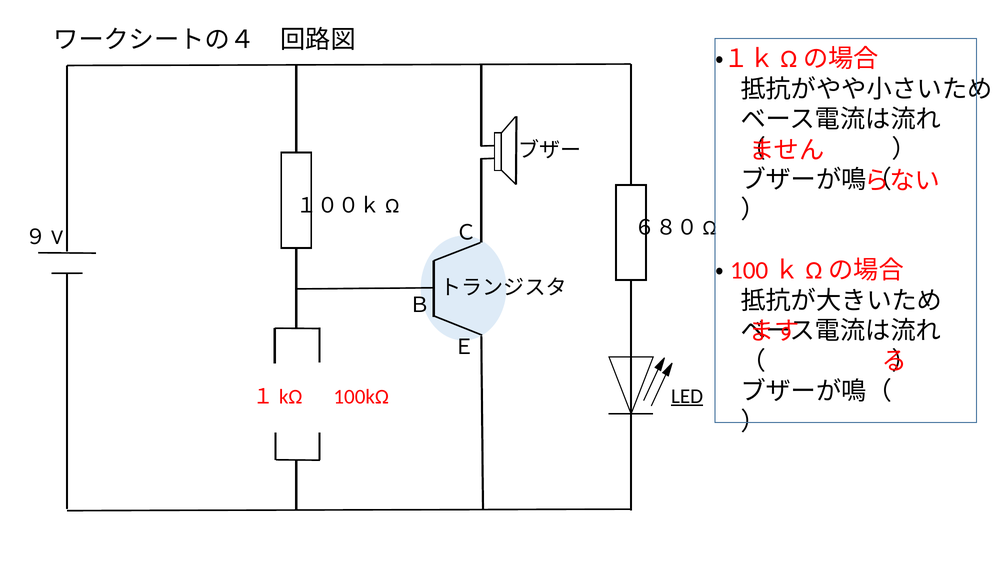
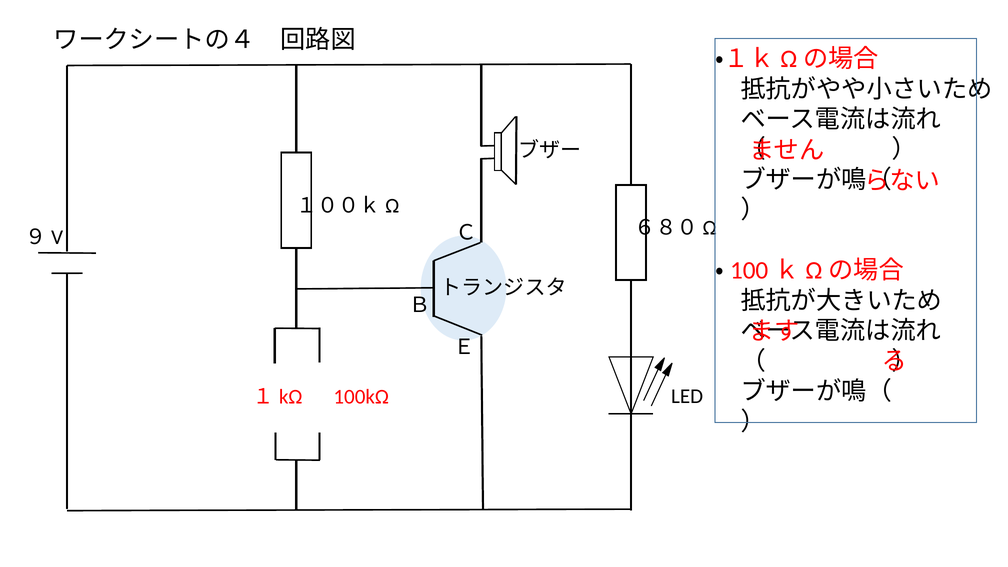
LED underline: present -> none (687, 396)
